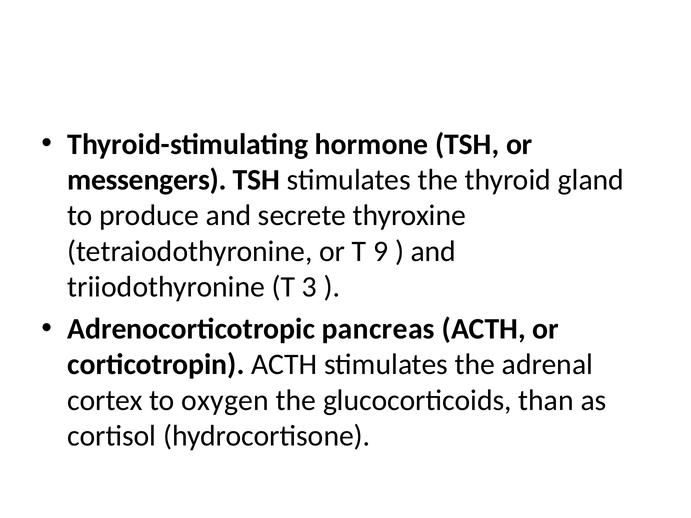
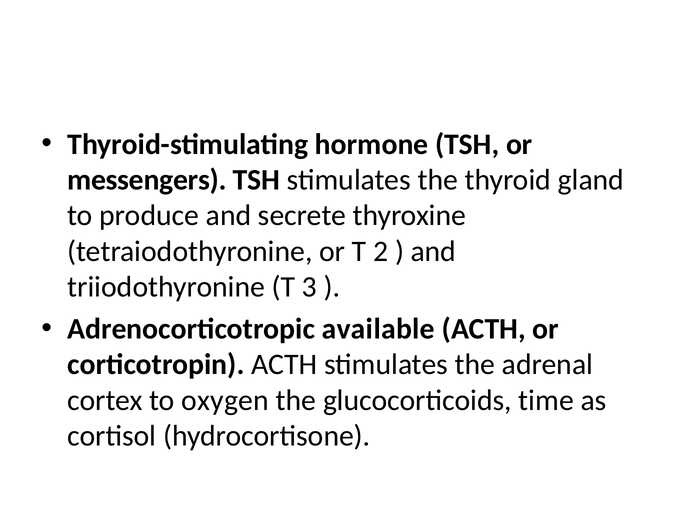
9: 9 -> 2 (381, 251)
pancreas: pancreas -> available (378, 329)
than: than -> time (546, 401)
